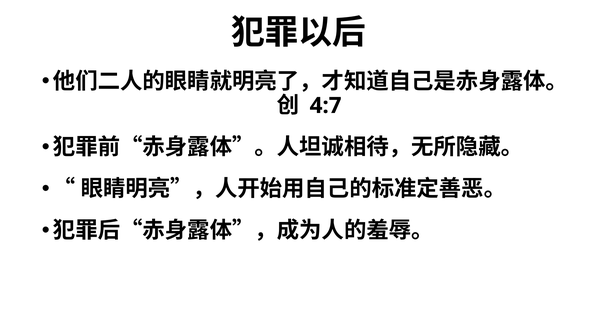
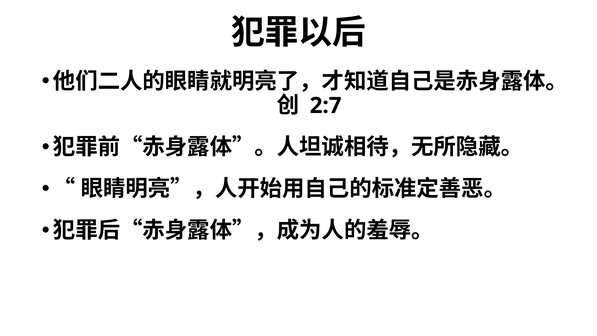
4:7: 4:7 -> 2:7 (326, 106)
